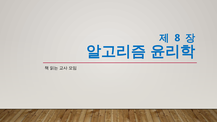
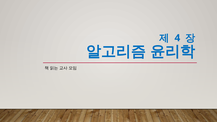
8: 8 -> 4 (177, 38)
